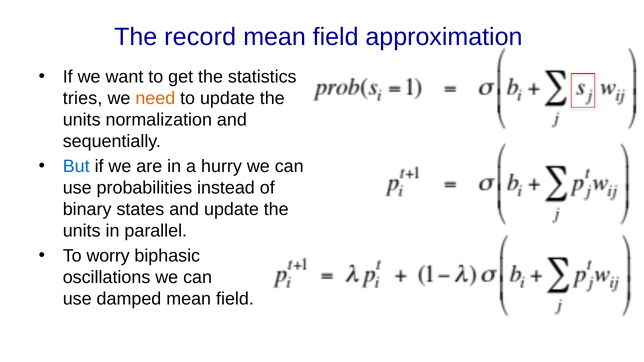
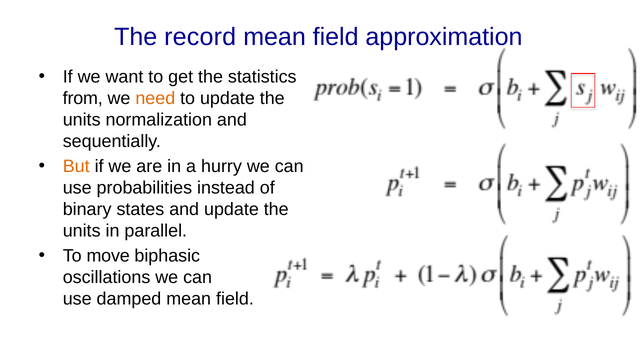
tries: tries -> from (83, 99)
But colour: blue -> orange (76, 167)
worry: worry -> move (108, 256)
